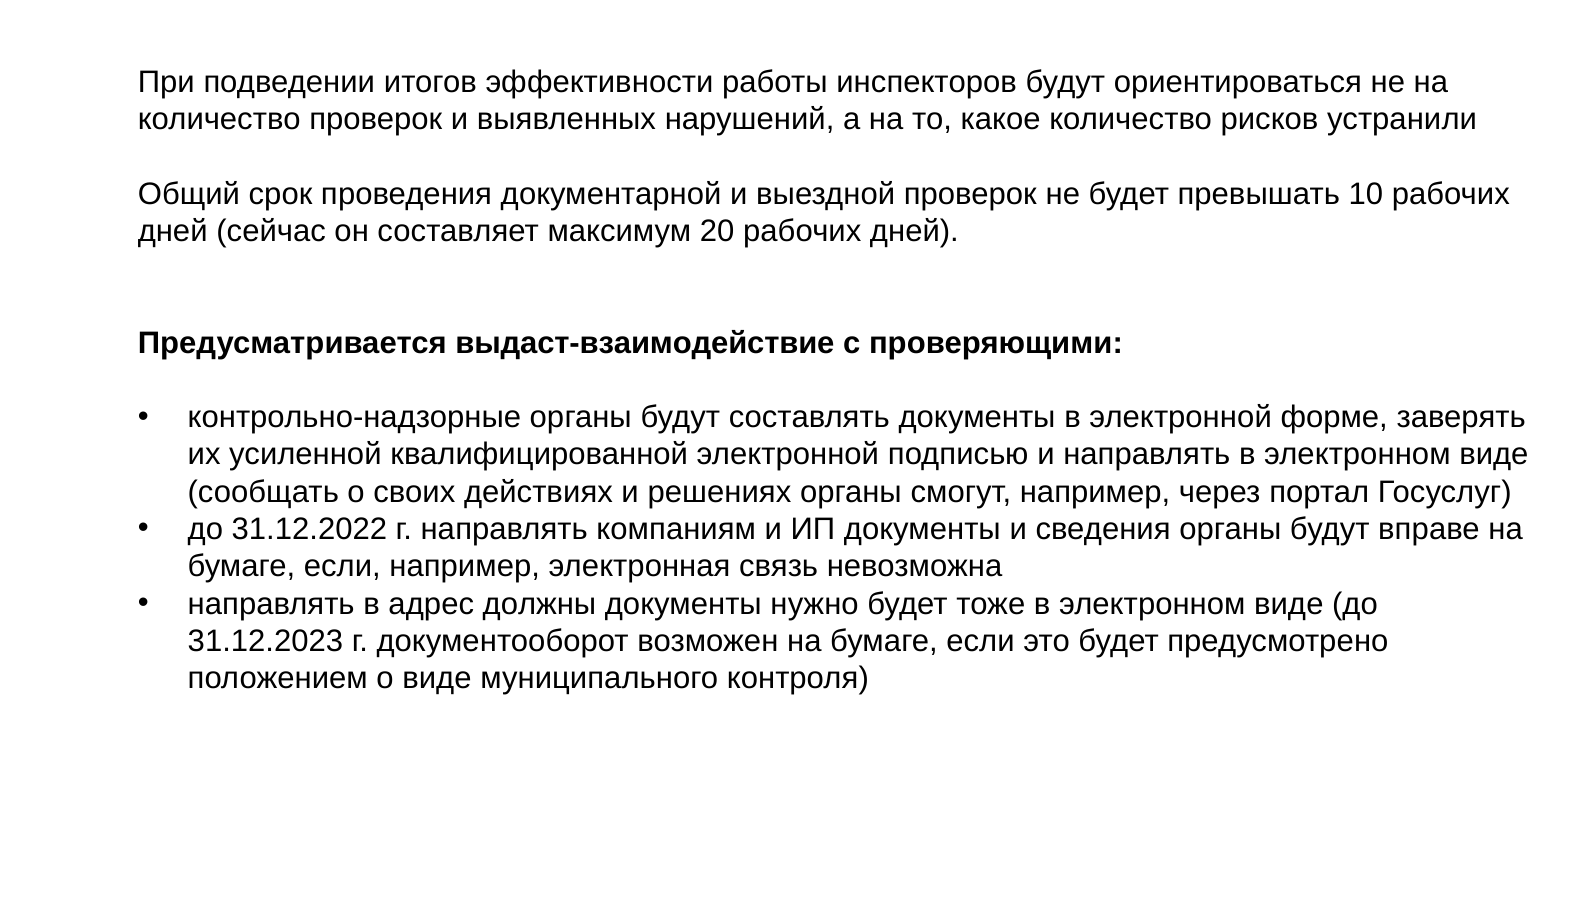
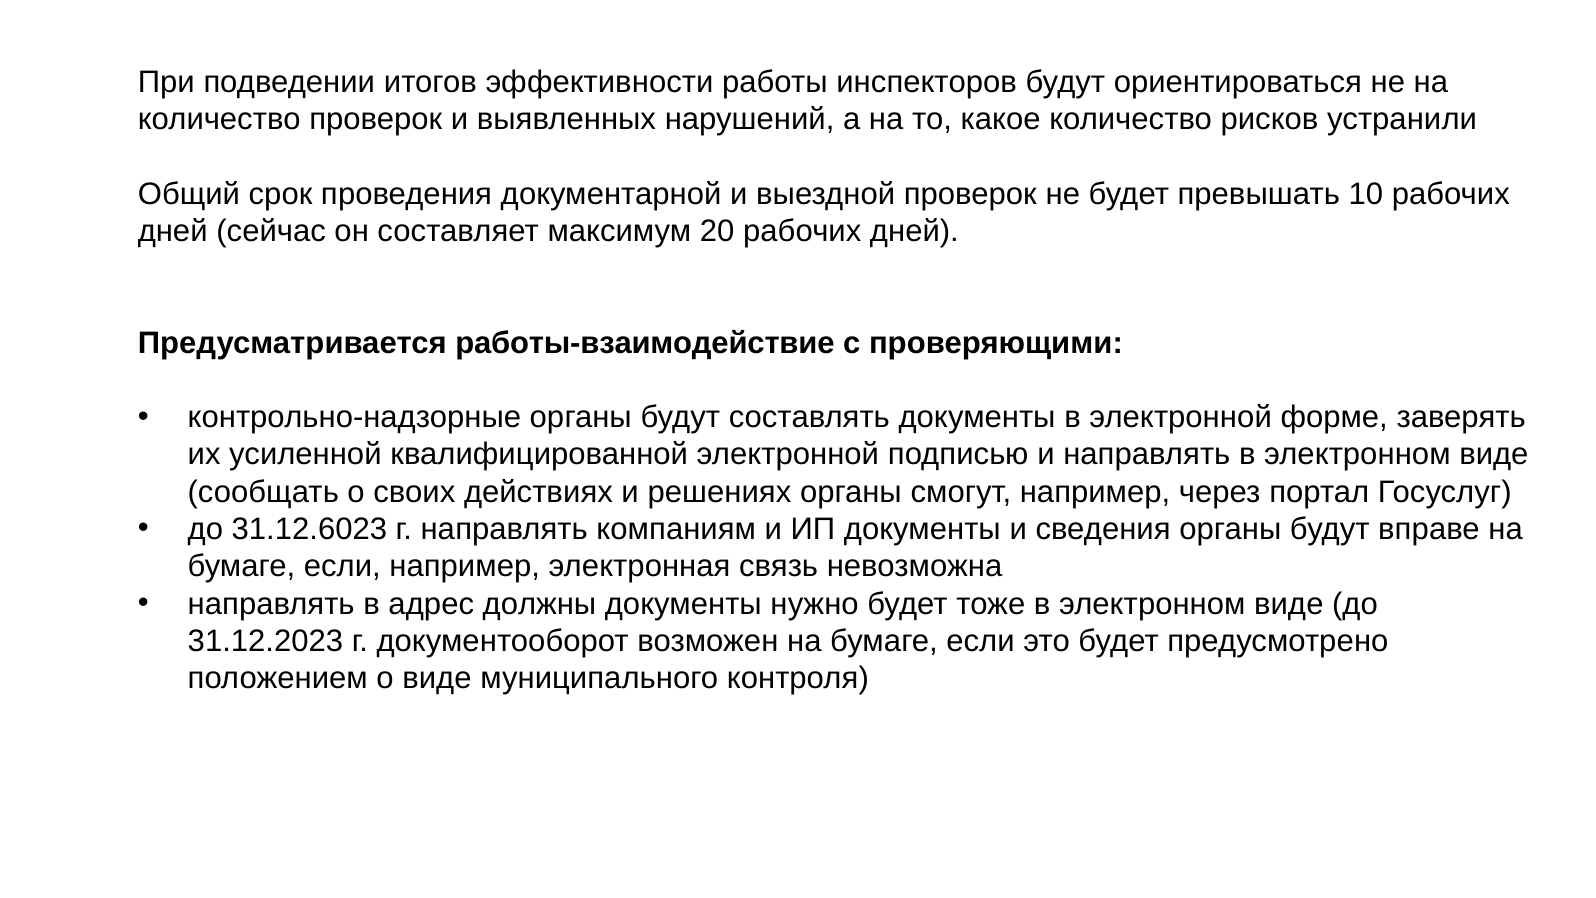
выдаст-взаимодействие: выдаст-взаимодействие -> работы-взаимодействие (645, 343)
31.12.2022: 31.12.2022 -> 31.12.6023 (309, 529)
